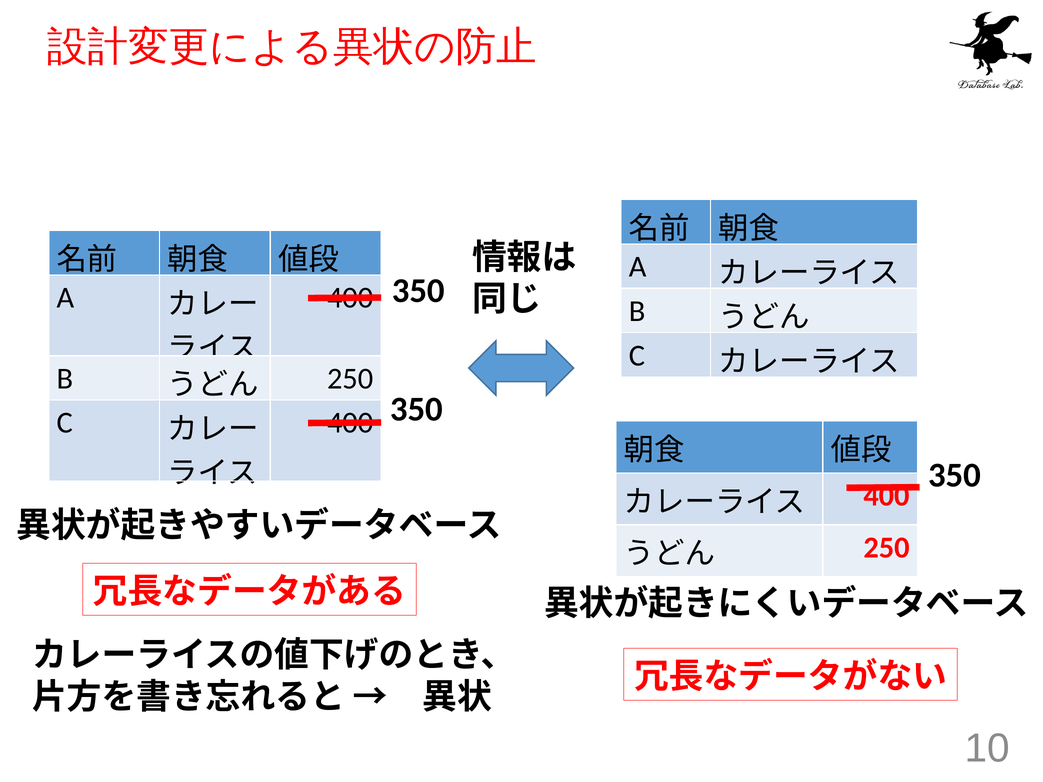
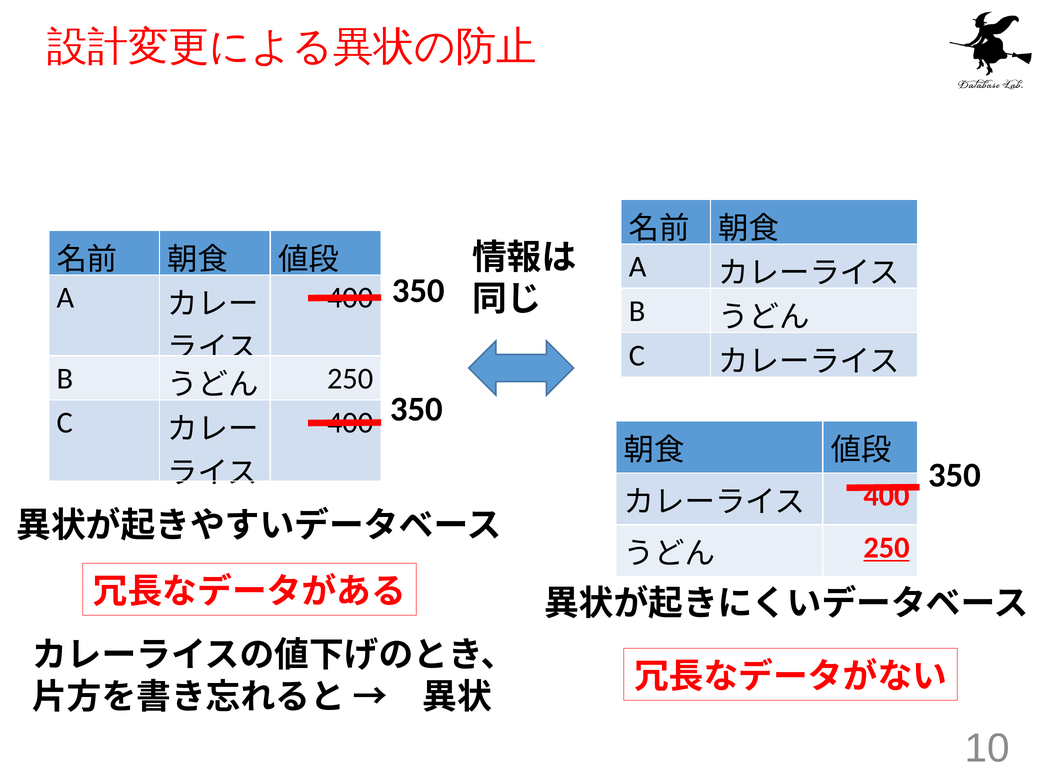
250 underline: none -> present (886, 548)
